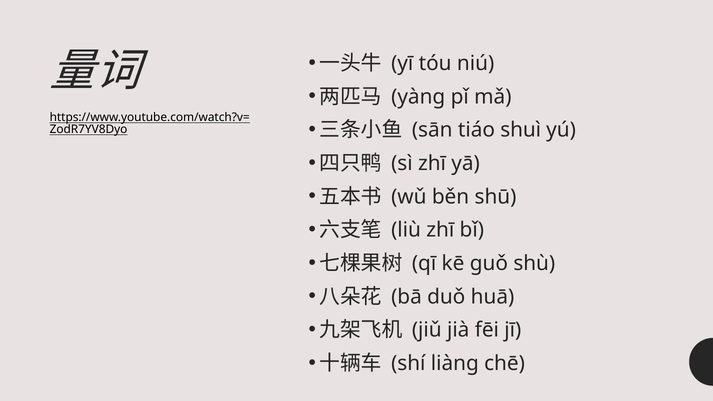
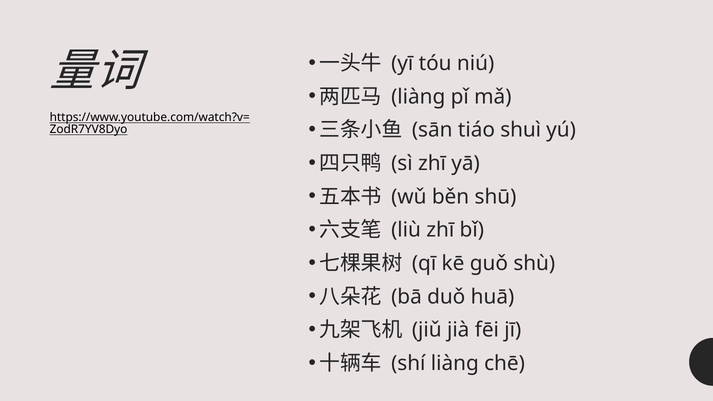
yàng: yàng -> liàng (418, 97)
